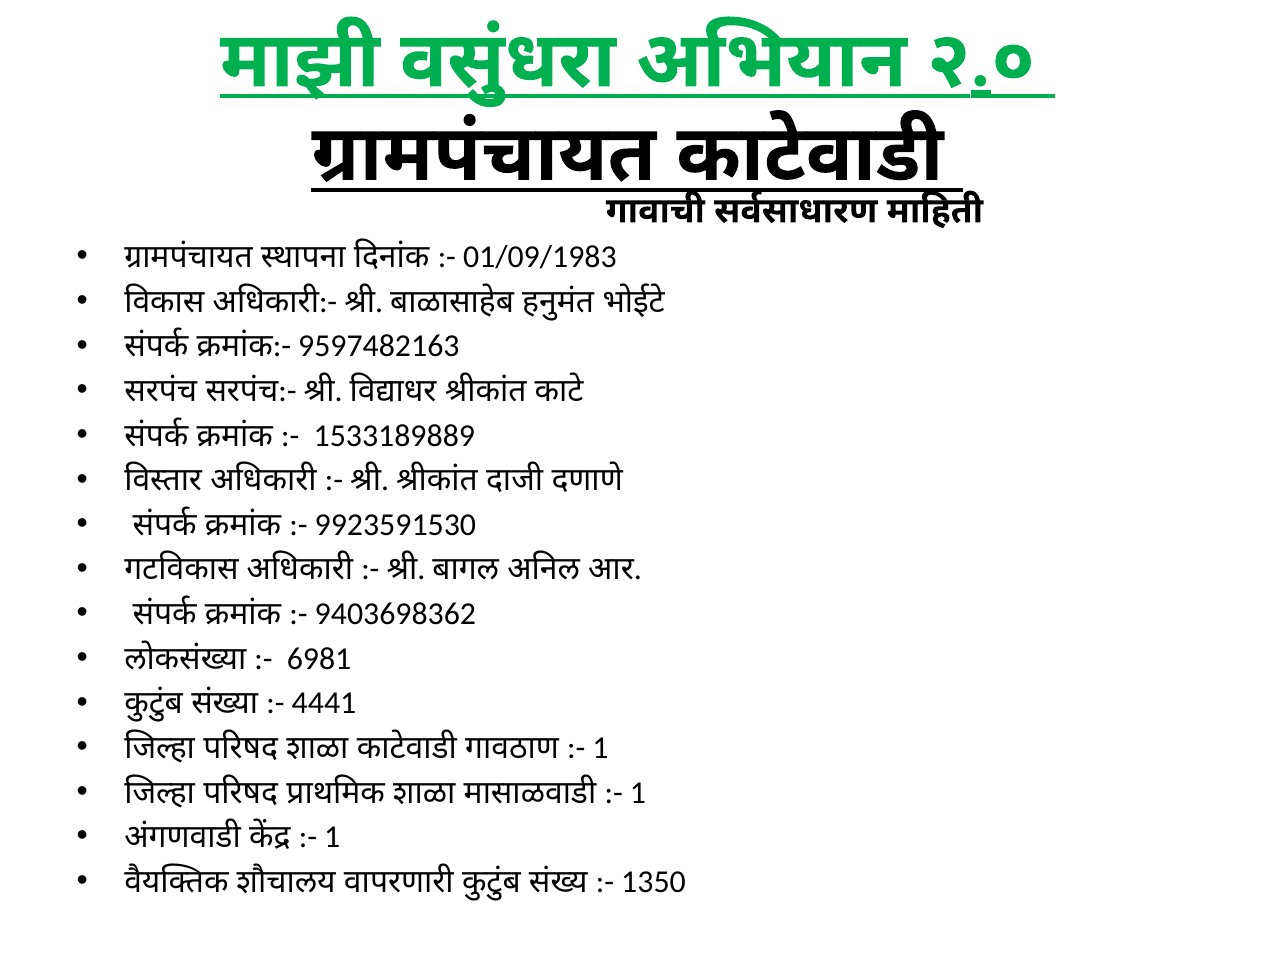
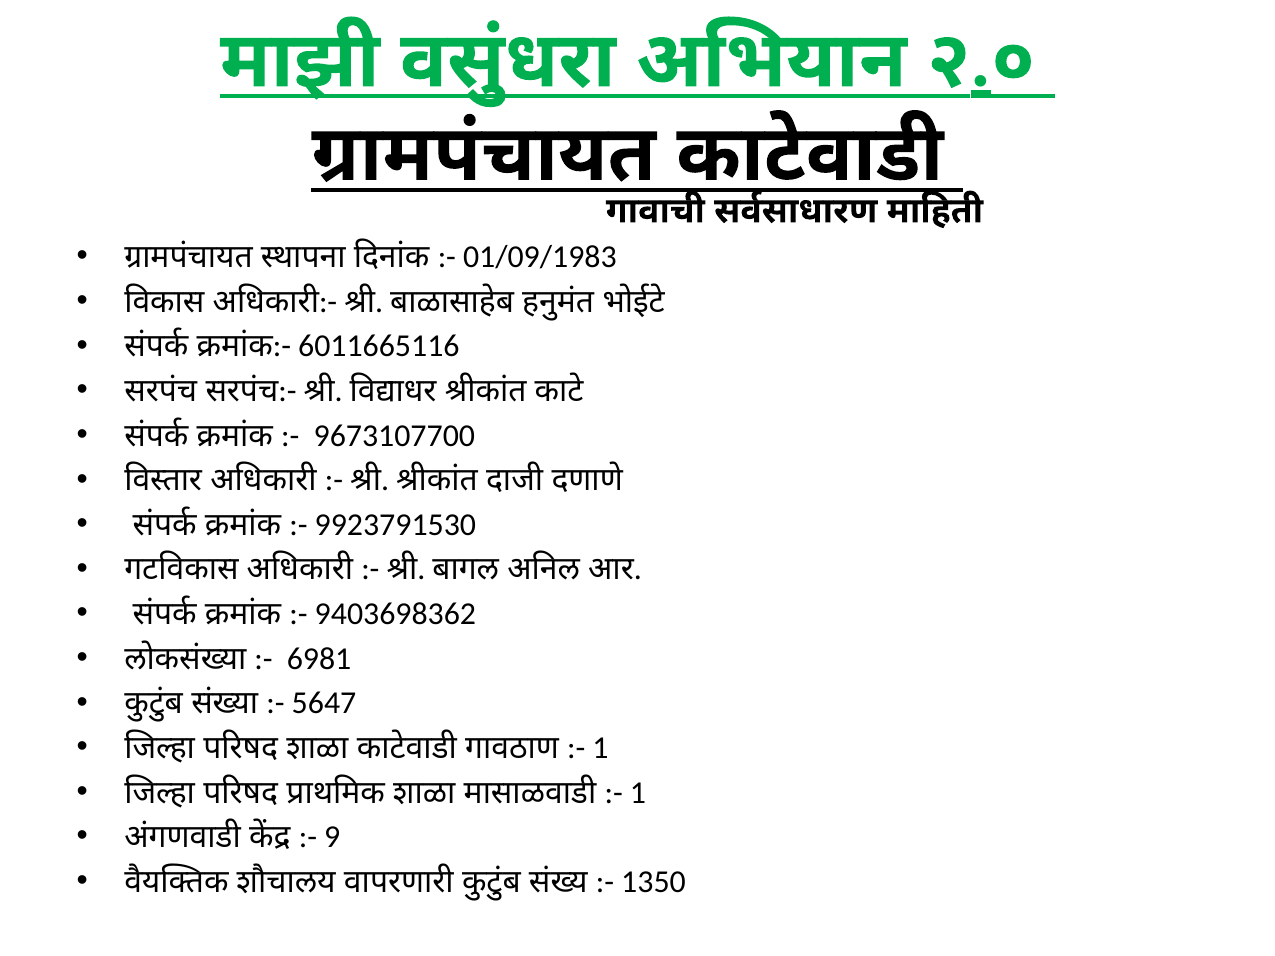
9597482163: 9597482163 -> 6011665116 (379, 346)
1533189889: 1533189889 -> 9673107700 (394, 436)
9923591530: 9923591530 -> 9923791530 (395, 525)
4441: 4441 -> 5647 (324, 703)
1: 1 -> 9 (332, 837)
